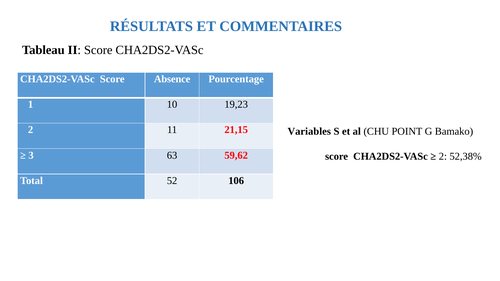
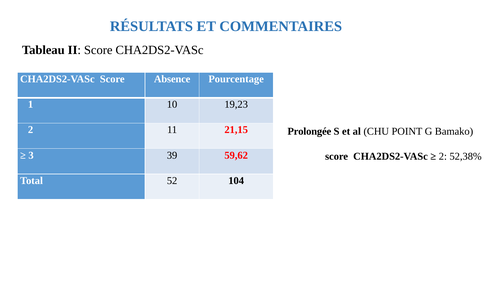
Variables: Variables -> Prolongée (309, 131)
63: 63 -> 39 (172, 155)
106: 106 -> 104 (236, 181)
